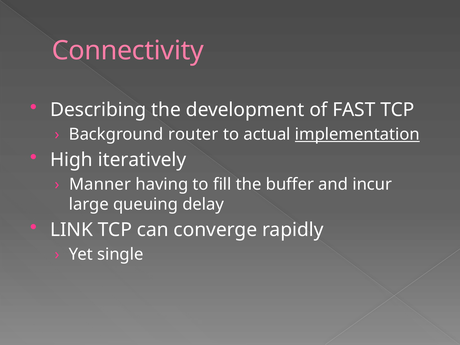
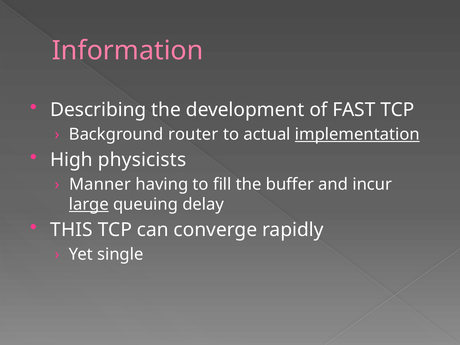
Connectivity: Connectivity -> Information (128, 51)
iteratively: iteratively -> physicists (142, 160)
large underline: none -> present (89, 204)
LINK: LINK -> THIS (71, 230)
